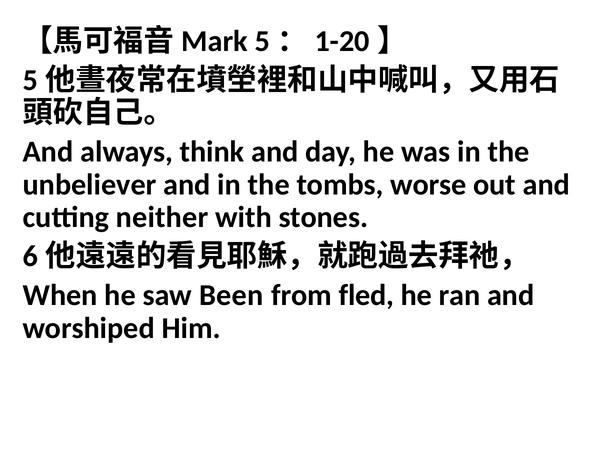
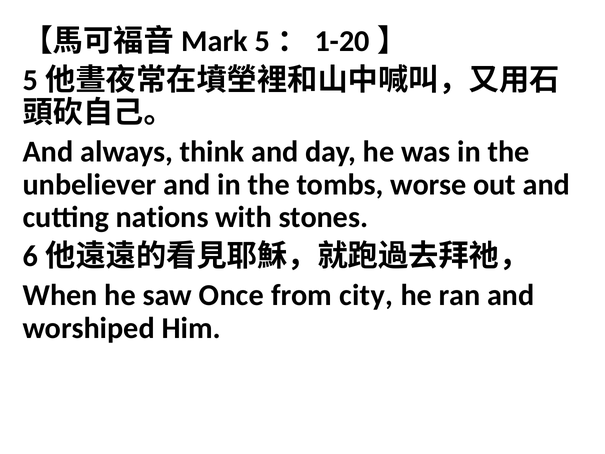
neither: neither -> nations (162, 217)
Been: Been -> Once (231, 295)
fled: fled -> city (366, 295)
